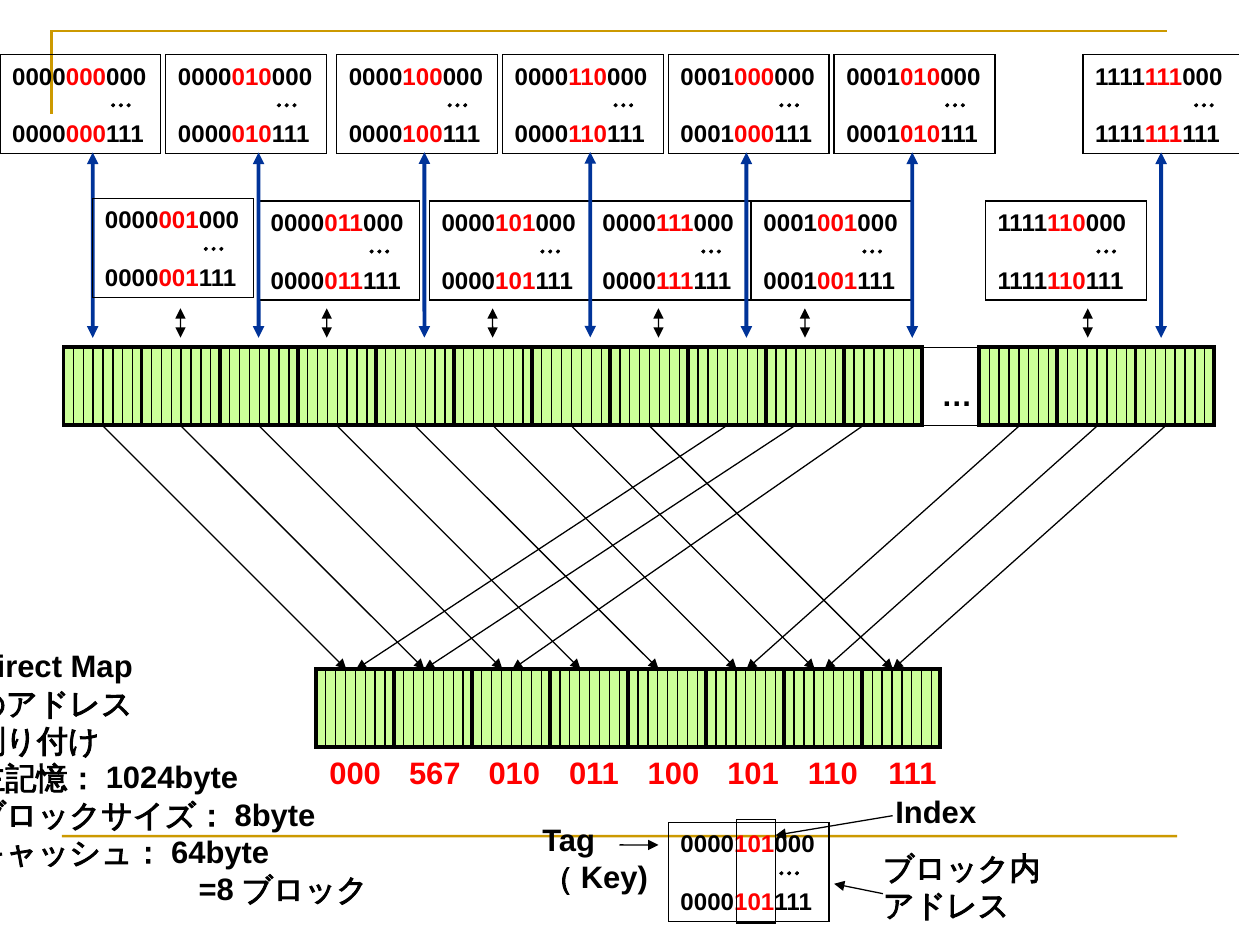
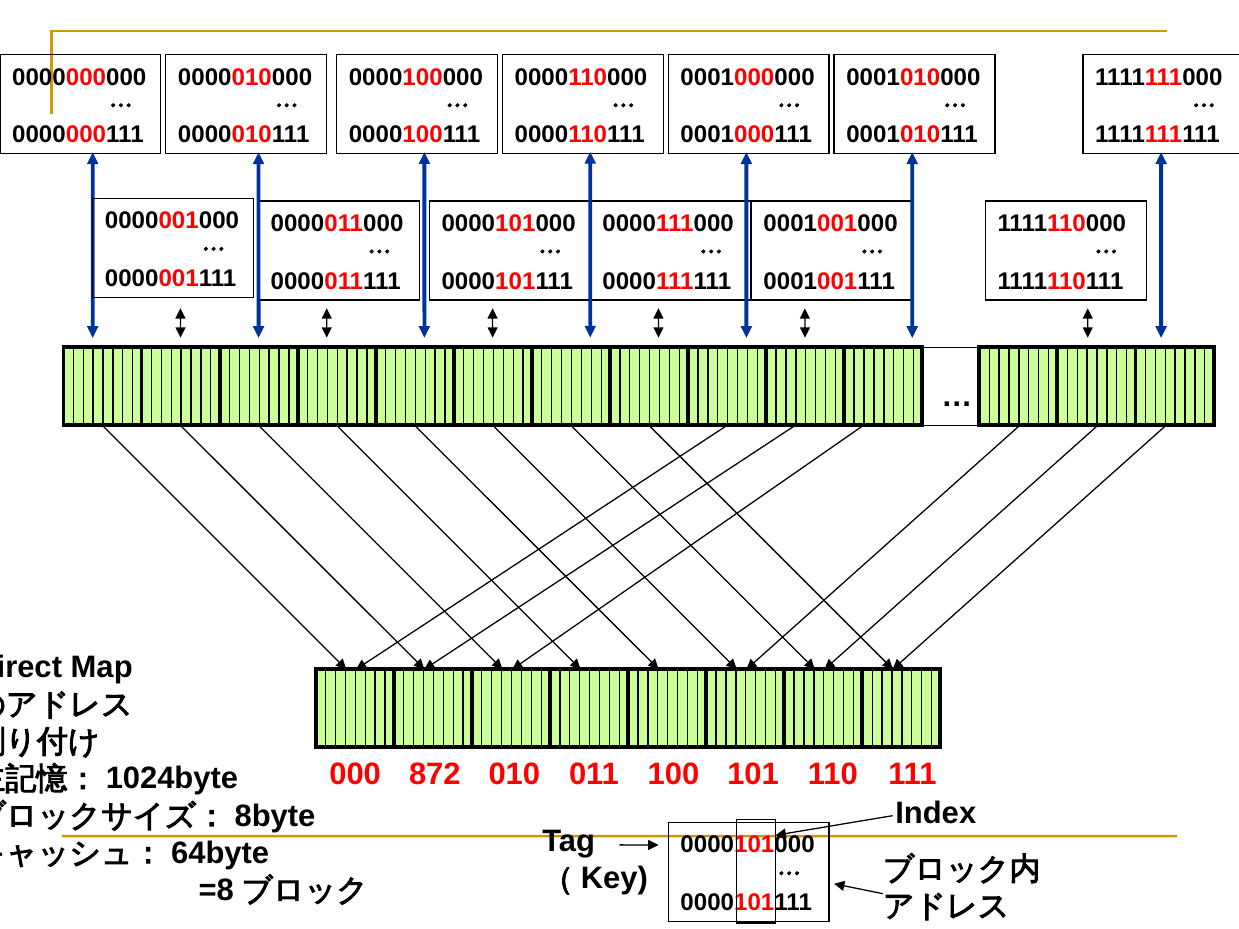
567: 567 -> 872 (435, 774)
